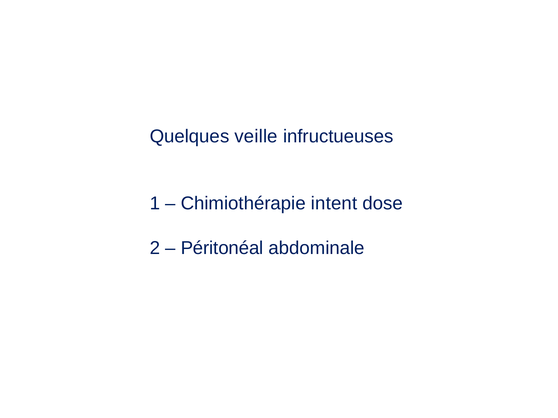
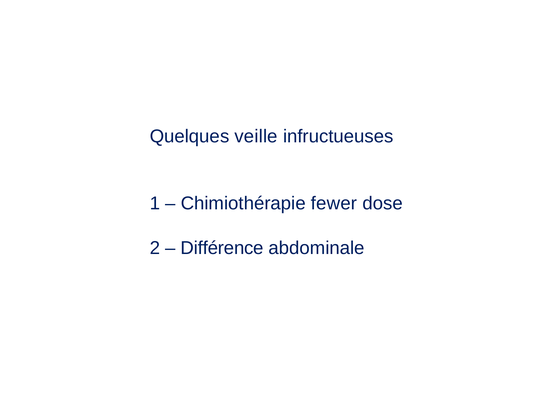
intent: intent -> fewer (334, 204)
Péritonéal: Péritonéal -> Différence (222, 248)
